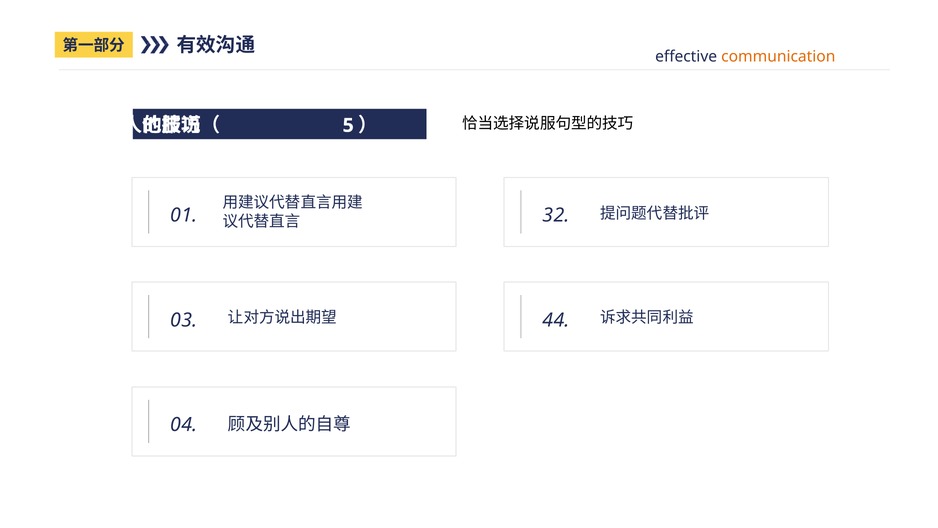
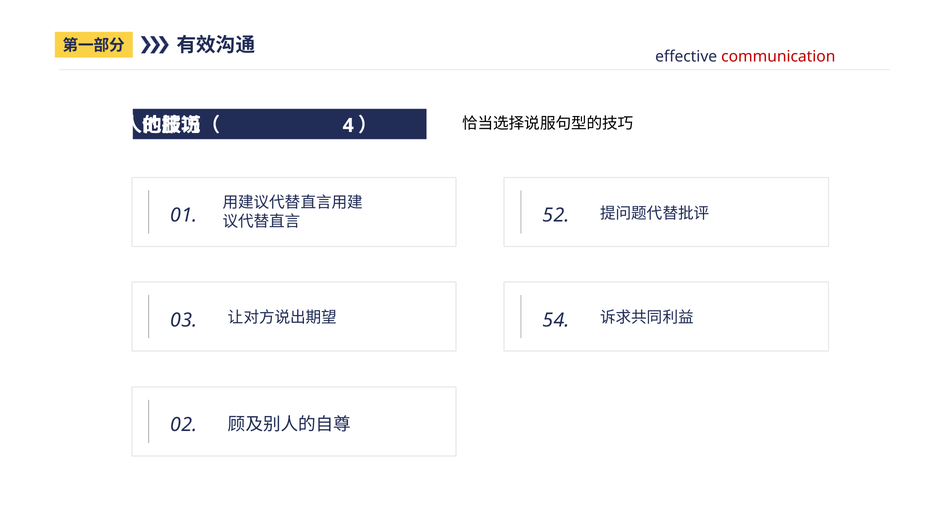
communication colour: orange -> red (778, 56)
5: 5 -> 4 (348, 125)
1 3: 3 -> 5 (548, 215)
3 4: 4 -> 5 (548, 320)
0 4: 4 -> 2 (189, 425)
